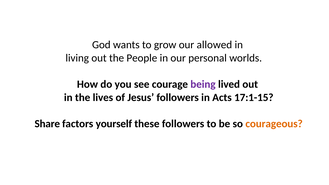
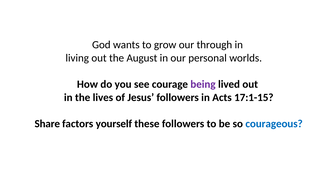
allowed: allowed -> through (214, 45)
People: People -> August (142, 58)
courageous colour: orange -> blue (274, 124)
